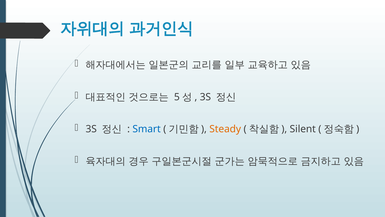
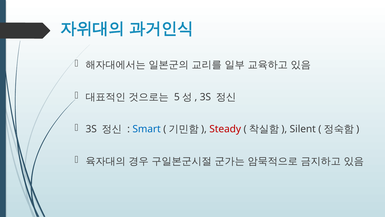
Steady colour: orange -> red (225, 129)
